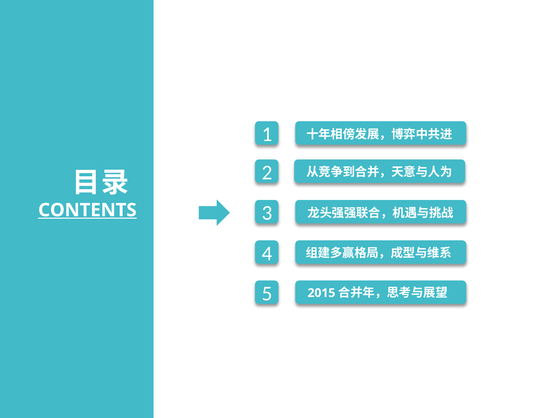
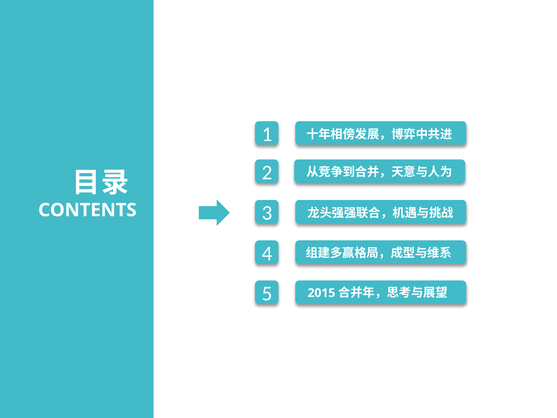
CONTENTS underline: present -> none (87, 210)
